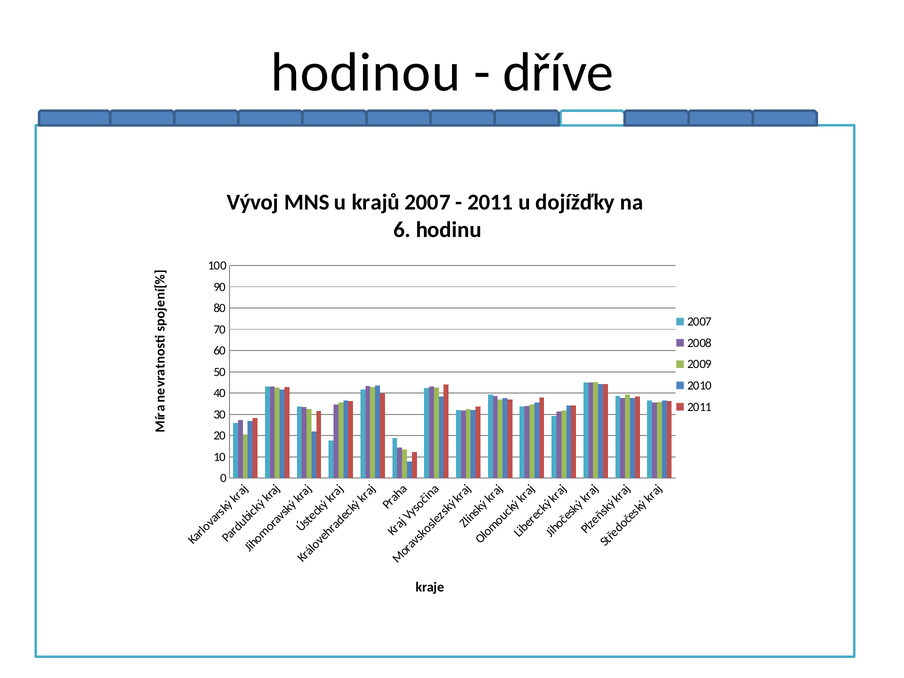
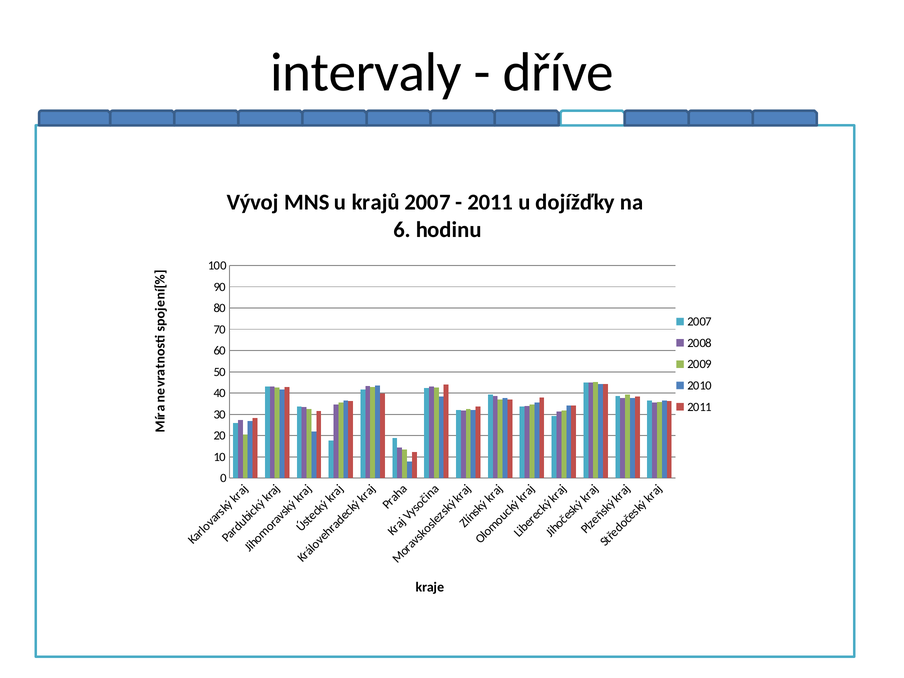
hodinou: hodinou -> intervaly (366, 72)
